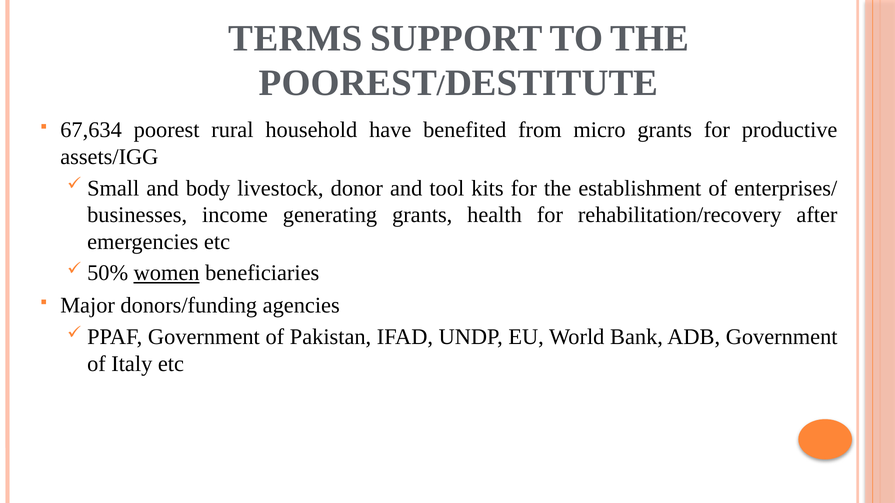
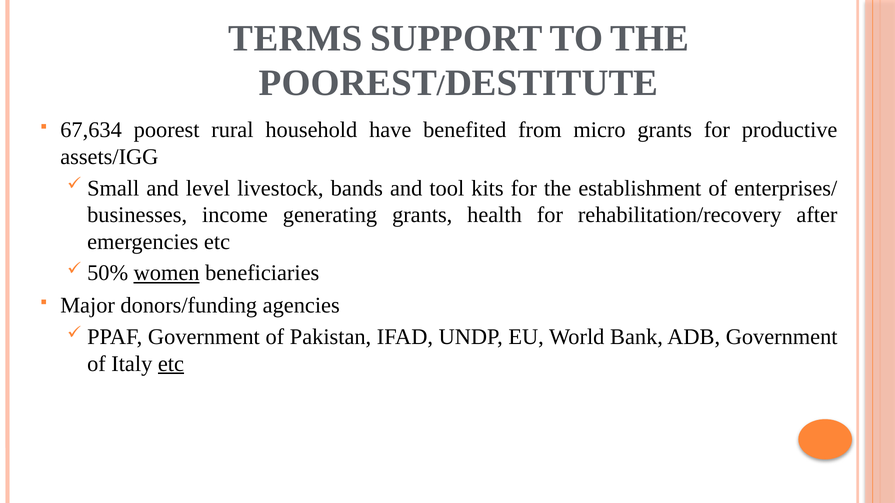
body: body -> level (208, 188)
donor: donor -> bands (357, 188)
etc underline: none -> present (171, 364)
